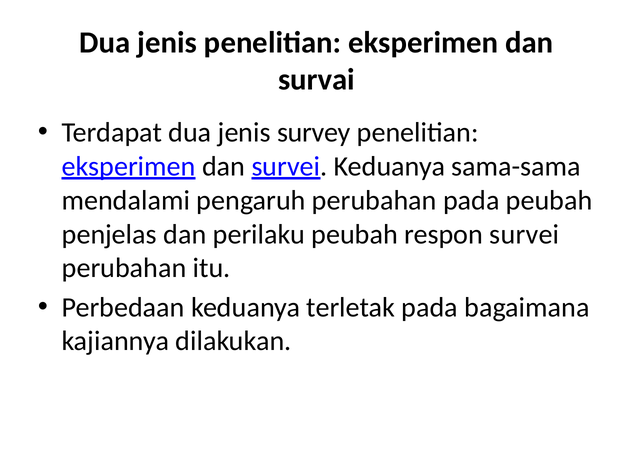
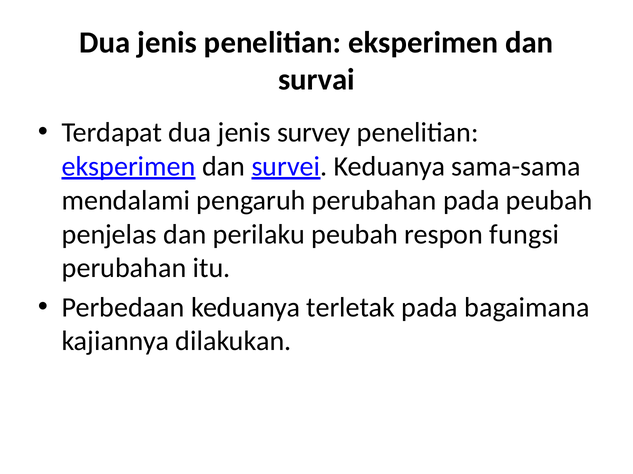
respon survei: survei -> fungsi (524, 235)
